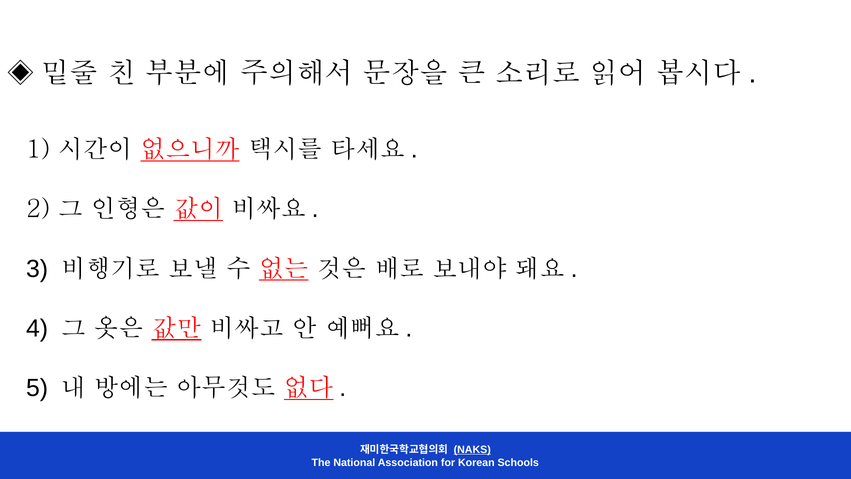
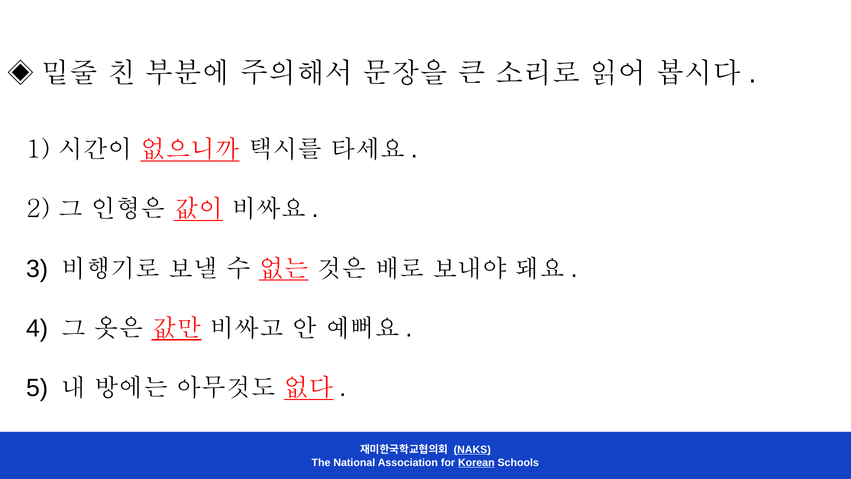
Korean underline: none -> present (476, 462)
